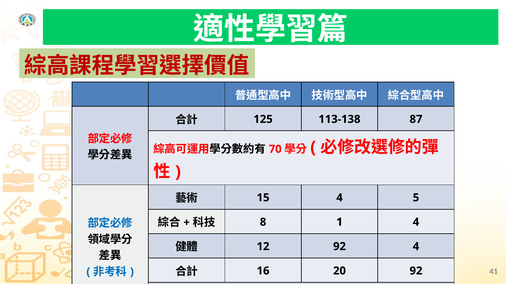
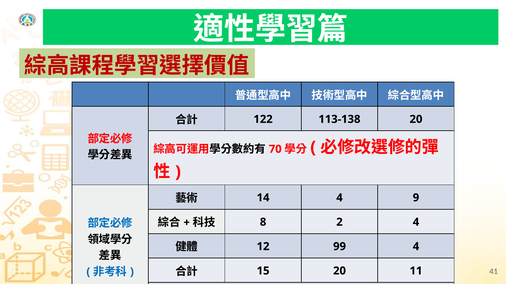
125: 125 -> 122 (263, 119)
113-138 87: 87 -> 20 (416, 119)
15: 15 -> 14 (263, 198)
5: 5 -> 9 (416, 198)
1: 1 -> 2 (340, 223)
12 92: 92 -> 99 (340, 247)
16: 16 -> 15 (263, 271)
20 92: 92 -> 11 (416, 271)
